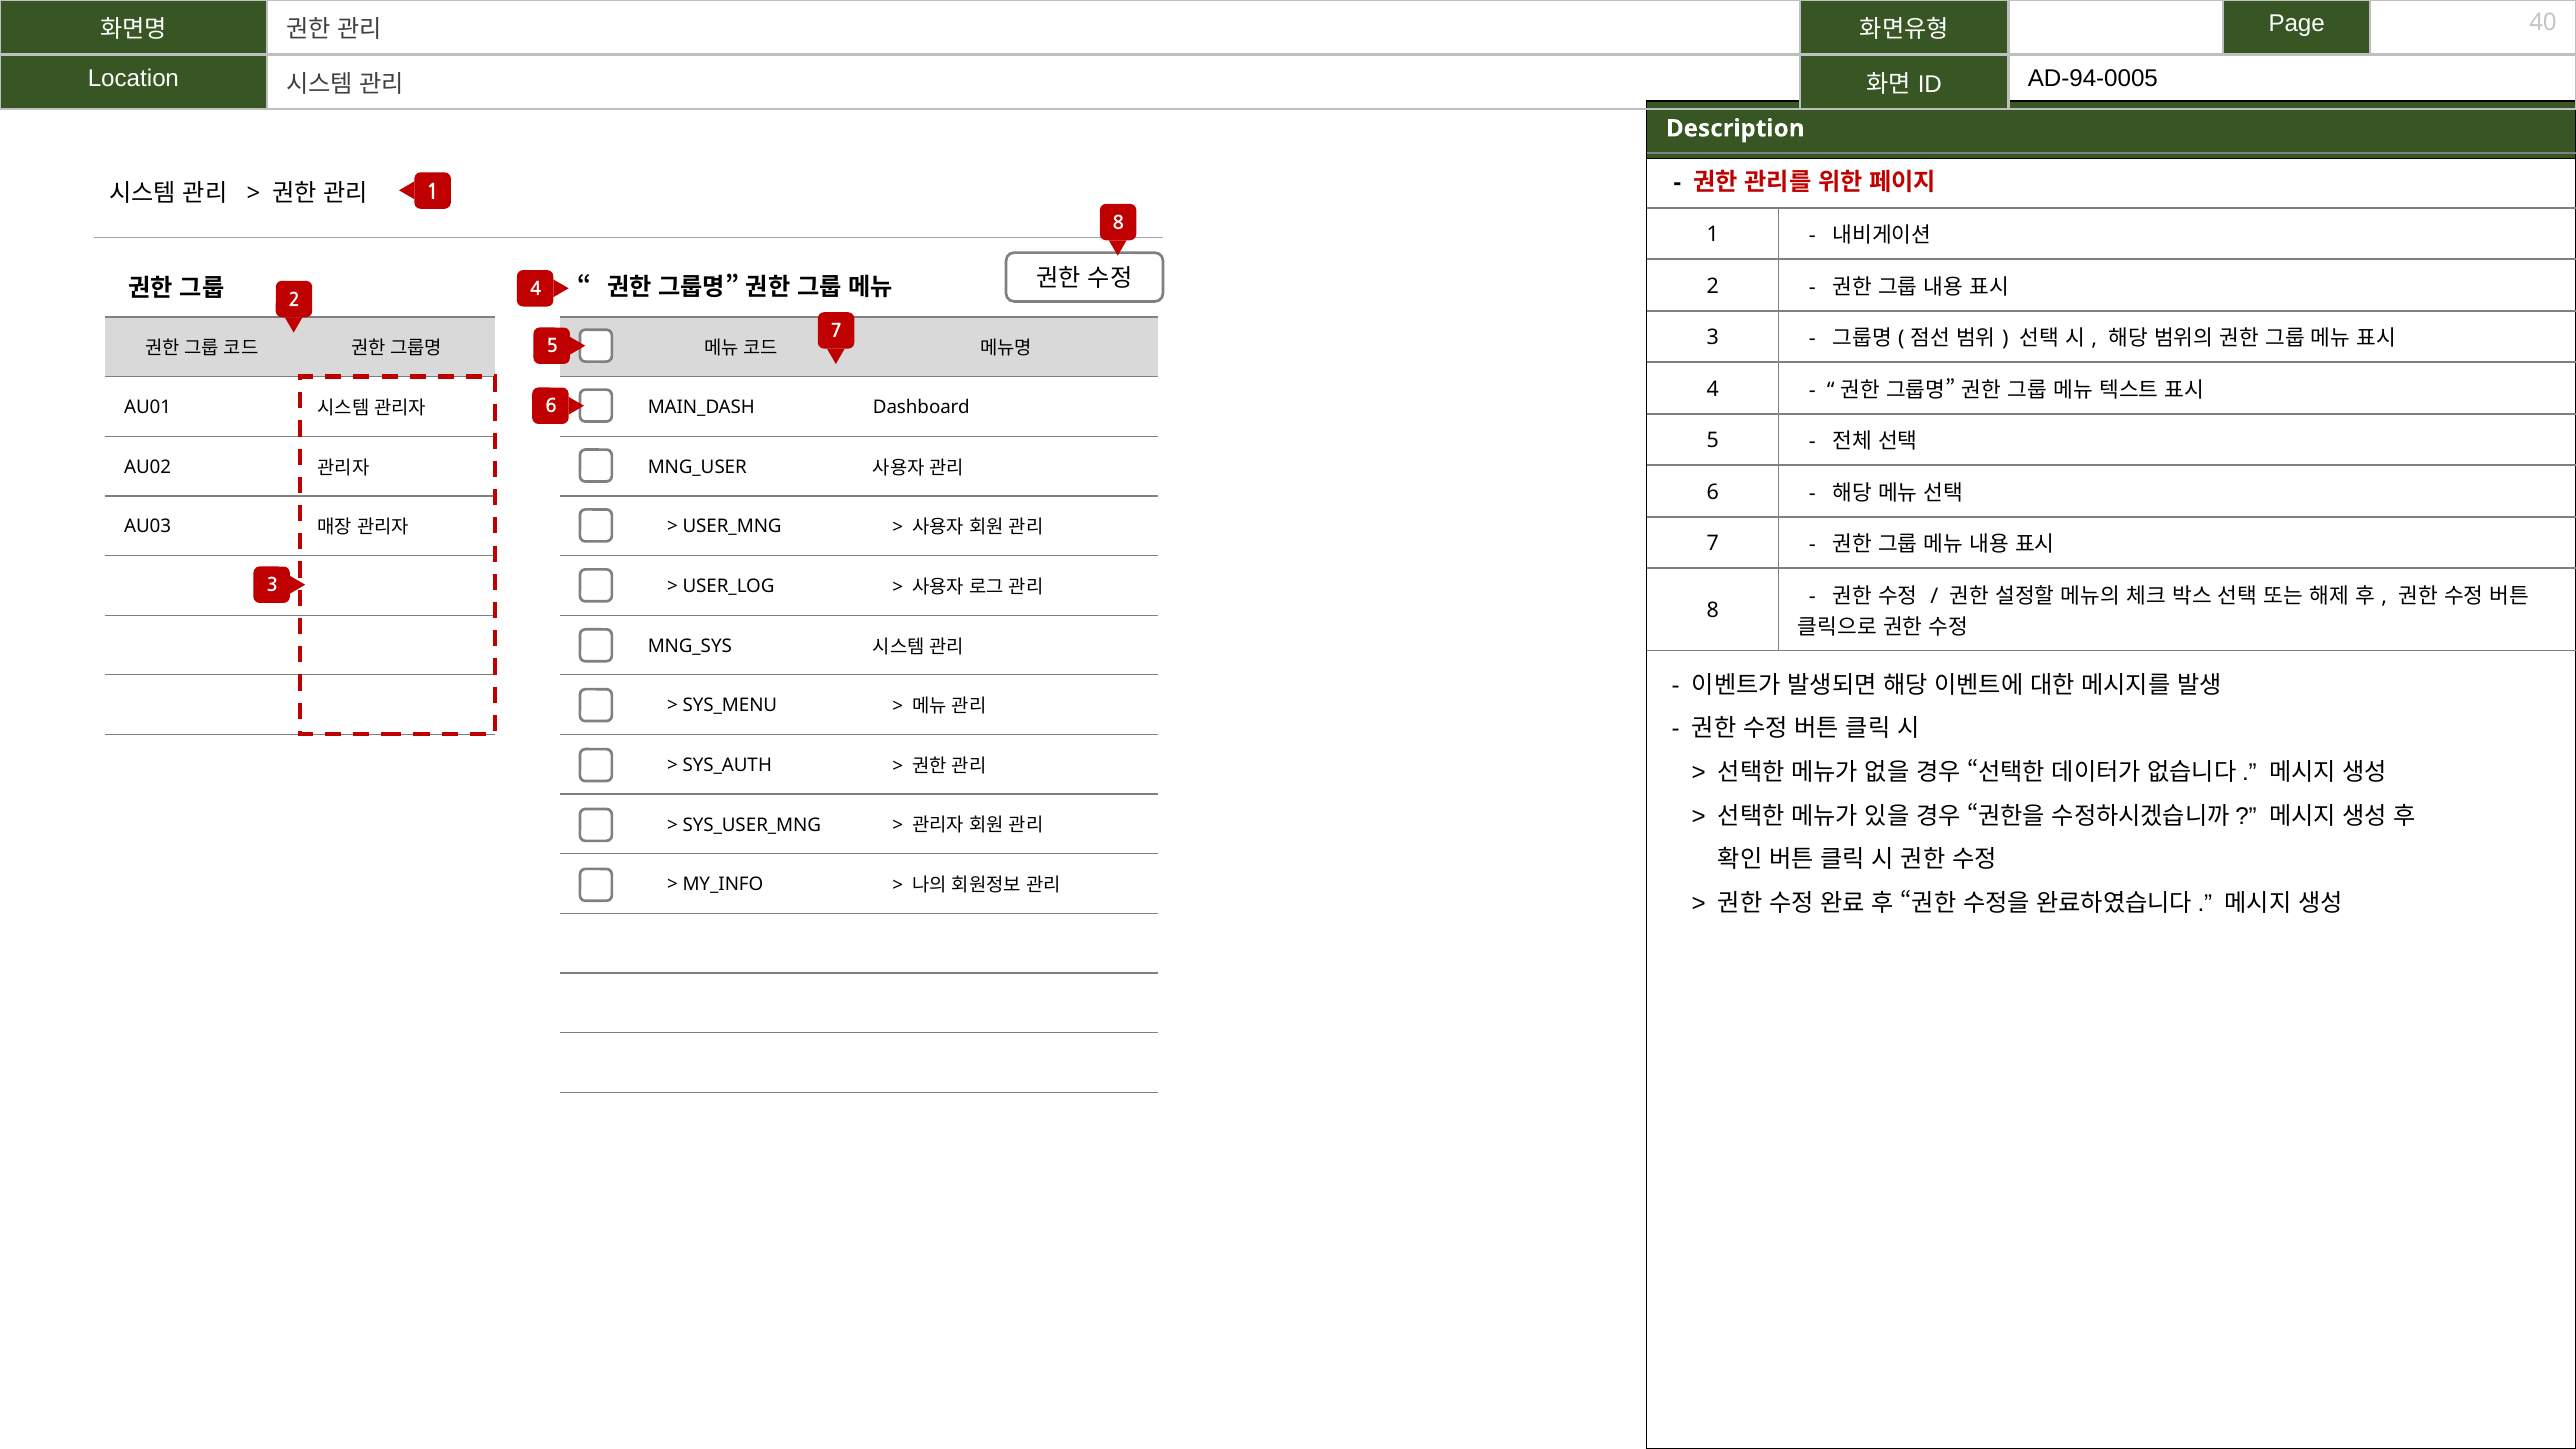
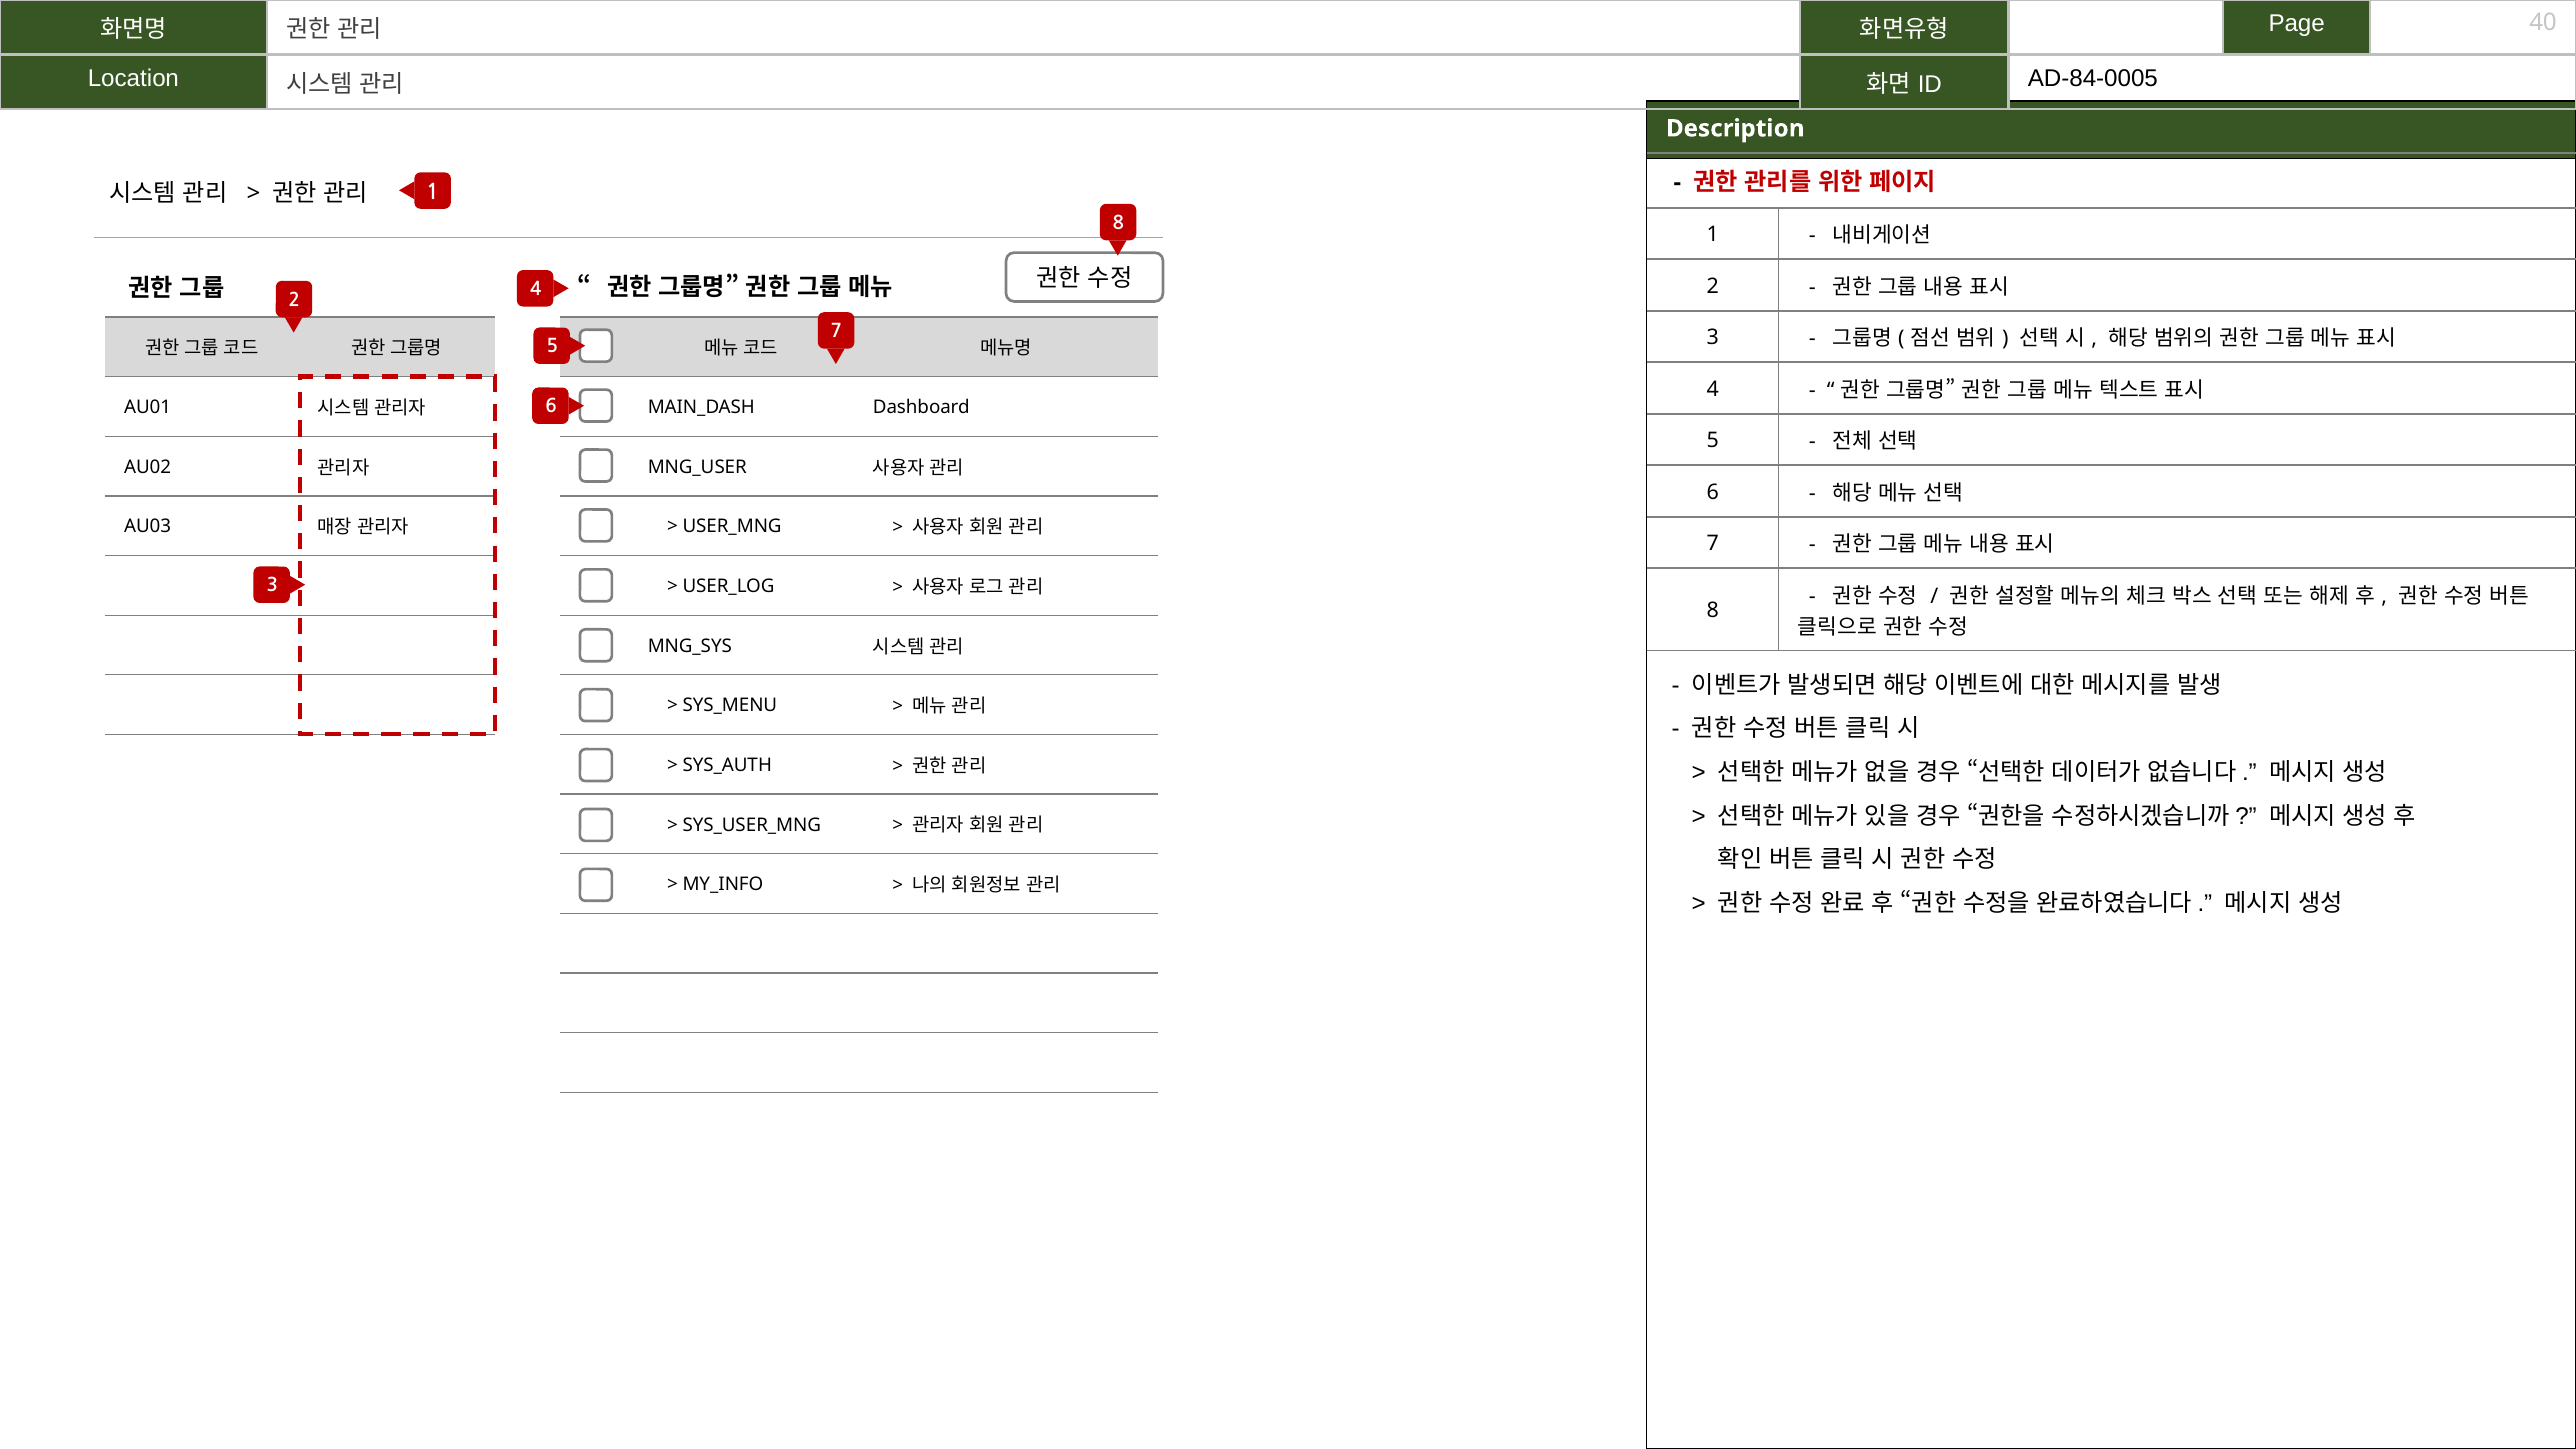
AD-94-0005: AD-94-0005 -> AD-84-0005 (2093, 78)
